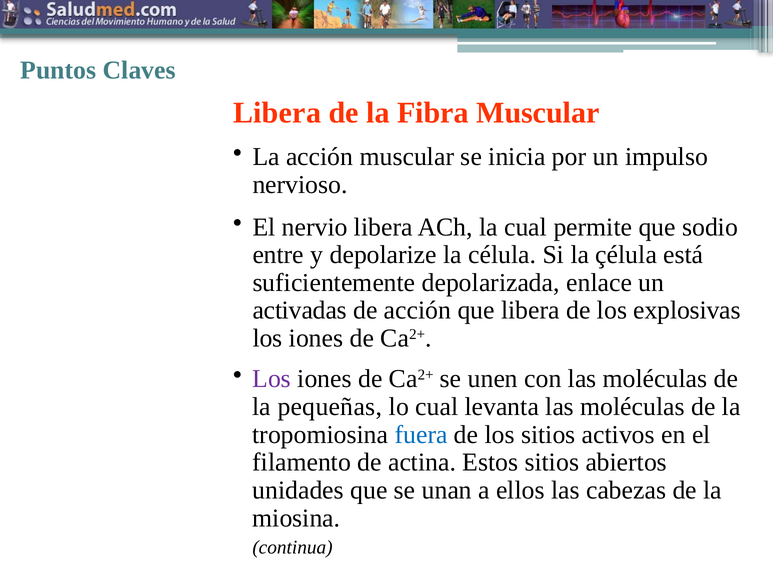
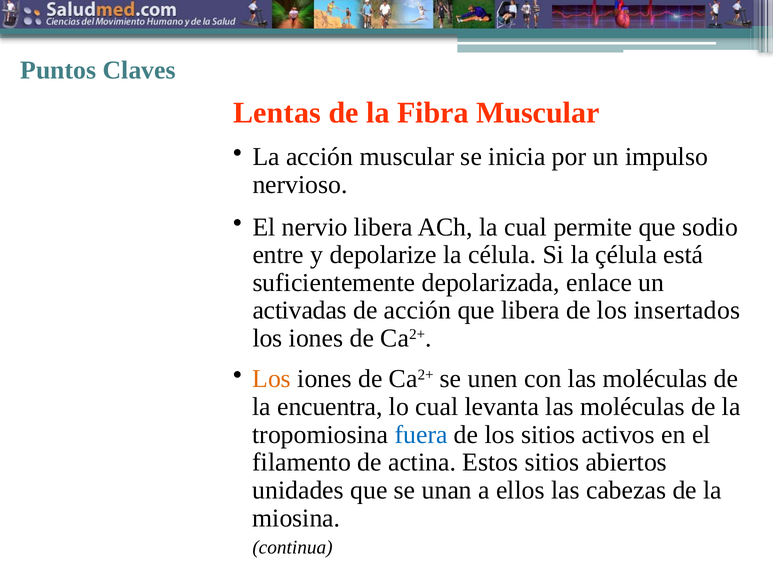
Libera: Libera -> Lentas (277, 113)
explosivas: explosivas -> insertados (687, 310)
Los colour: purple -> orange (272, 379)
pequeñas: pequeñas -> encuentra (330, 407)
